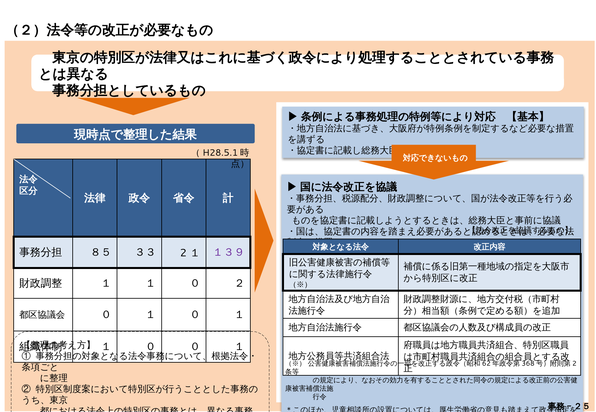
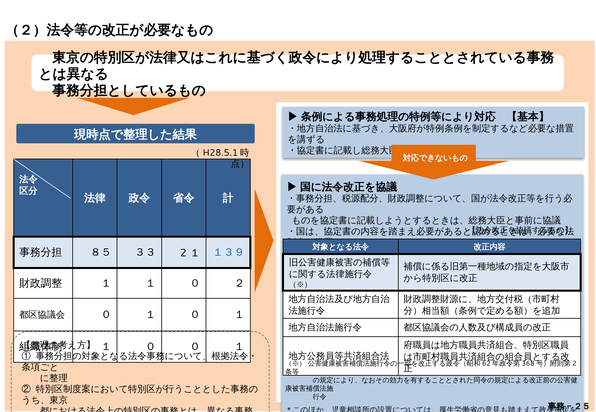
１３９ colour: purple -> blue (229, 253)
